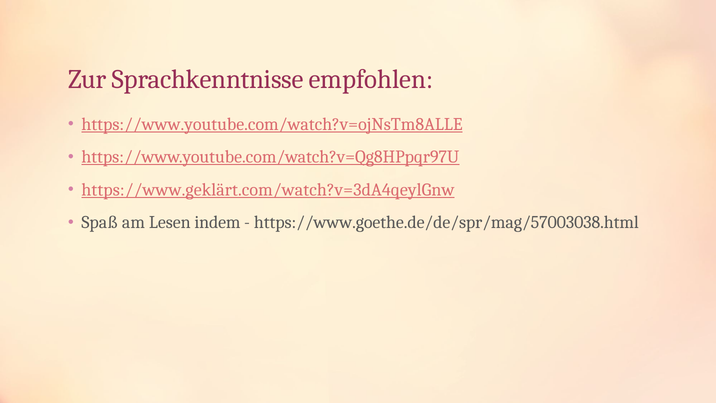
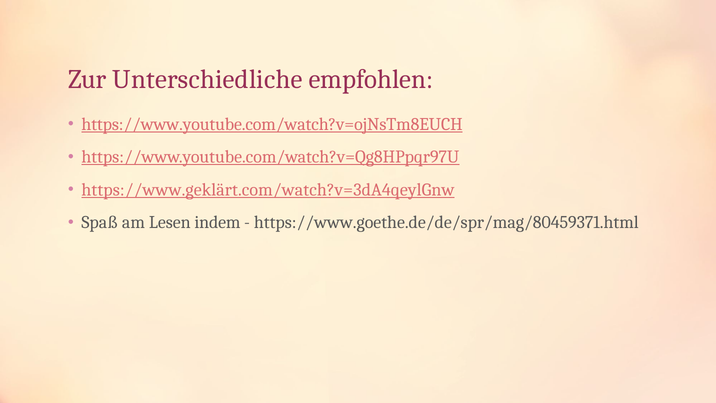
Sprachkenntnisse: Sprachkenntnisse -> Unterschiedliche (207, 79)
https://www.youtube.com/watch?v=ojNsTm8ALLE: https://www.youtube.com/watch?v=ojNsTm8ALLE -> https://www.youtube.com/watch?v=ojNsTm8EUCH (272, 124)
https://www.goethe.de/de/spr/mag/57003038.html: https://www.goethe.de/de/spr/mag/57003038.html -> https://www.goethe.de/de/spr/mag/80459371.html (446, 222)
